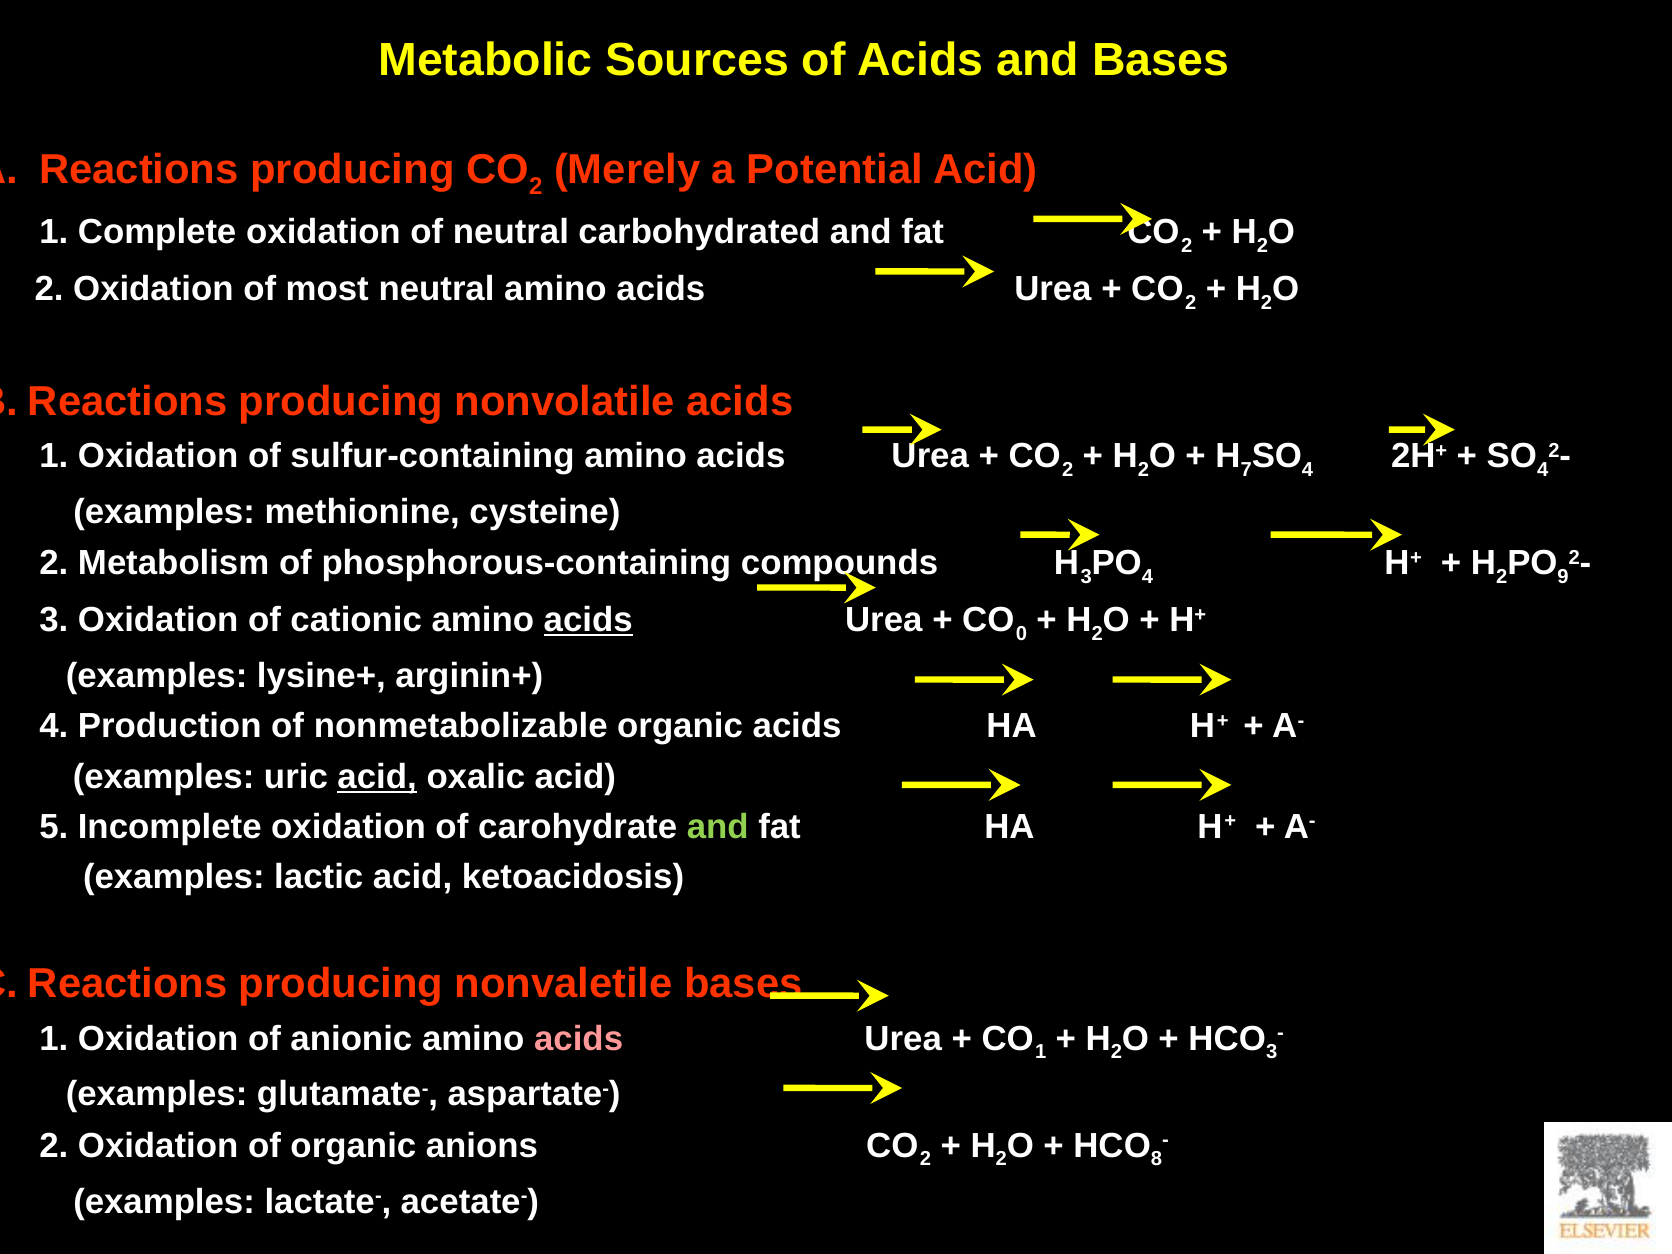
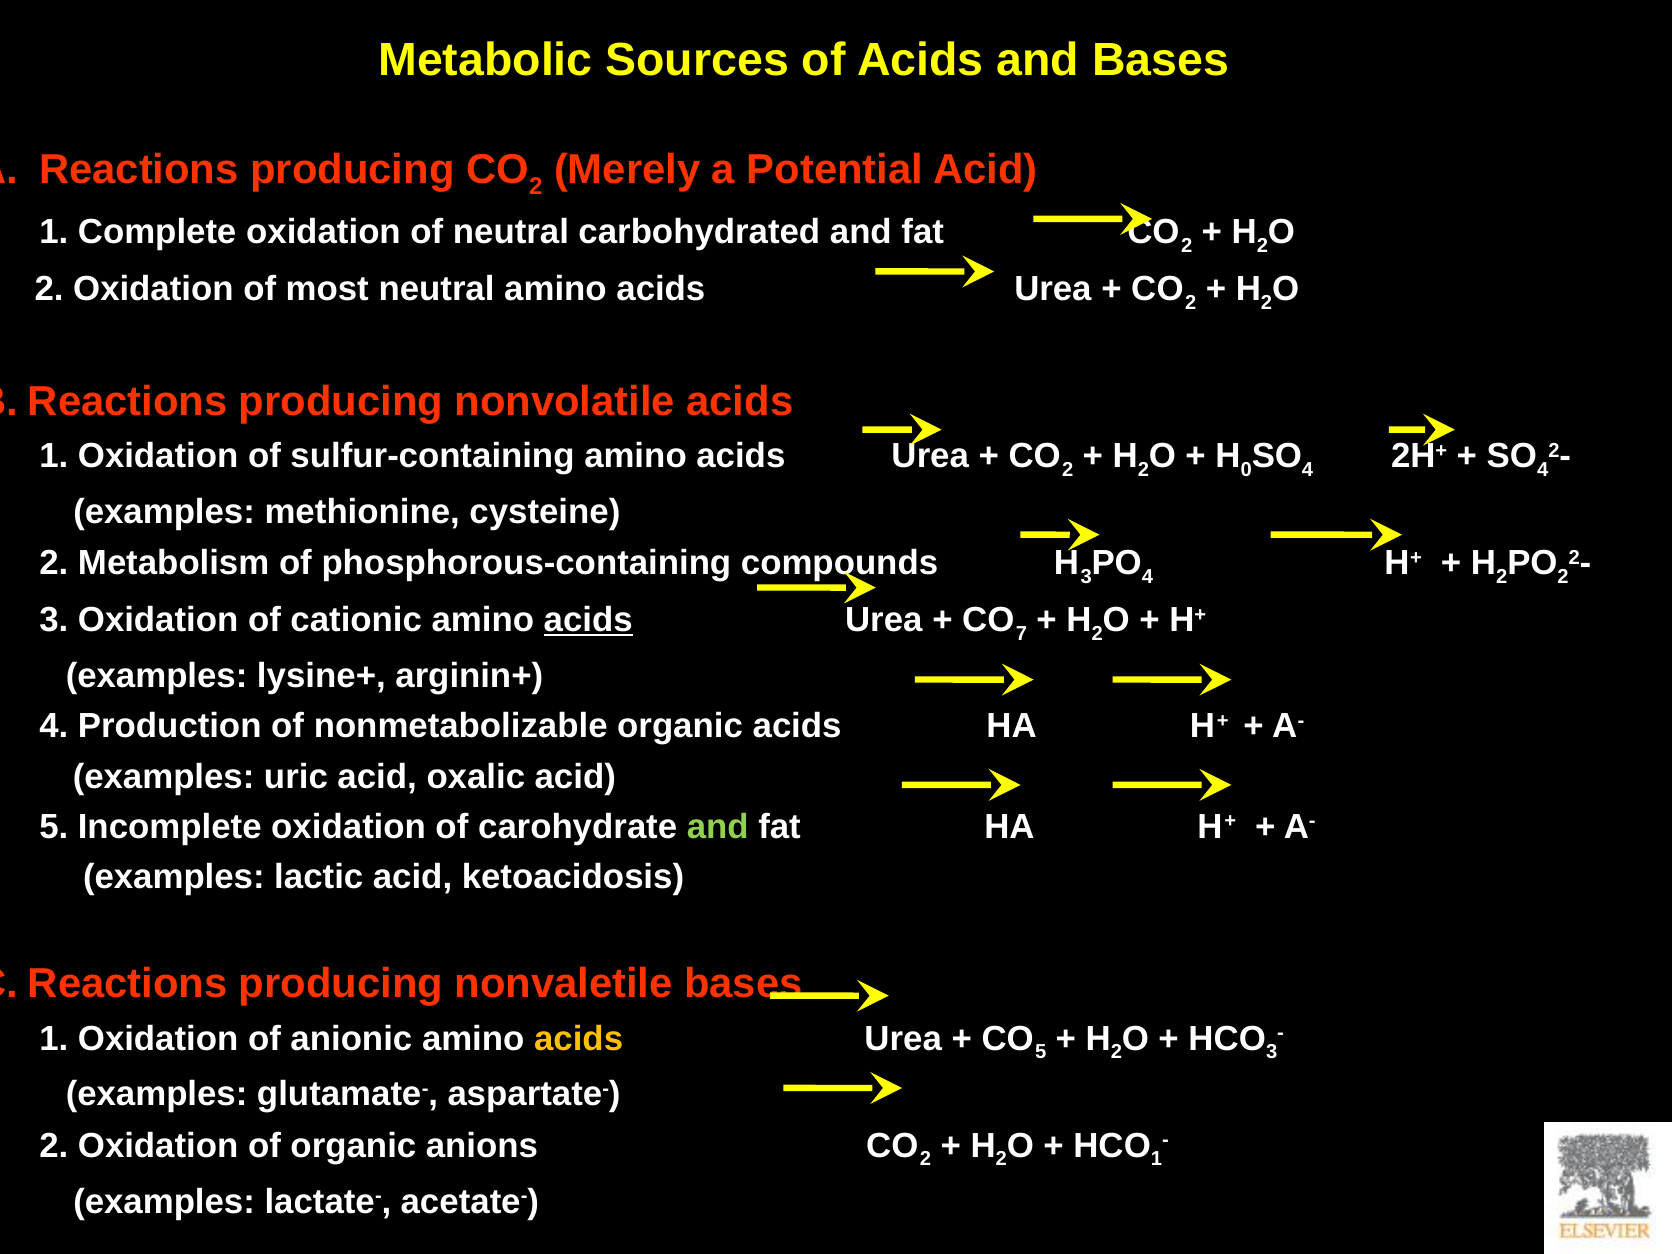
7: 7 -> 0 (1246, 470)
9: 9 -> 2 (1563, 577)
0: 0 -> 7 (1021, 634)
acid underline: present -> none (377, 777)
acids colour: pink -> yellow (579, 1039)
1: 1 -> 5 (1041, 1052)
8: 8 -> 1 (1157, 1159)
